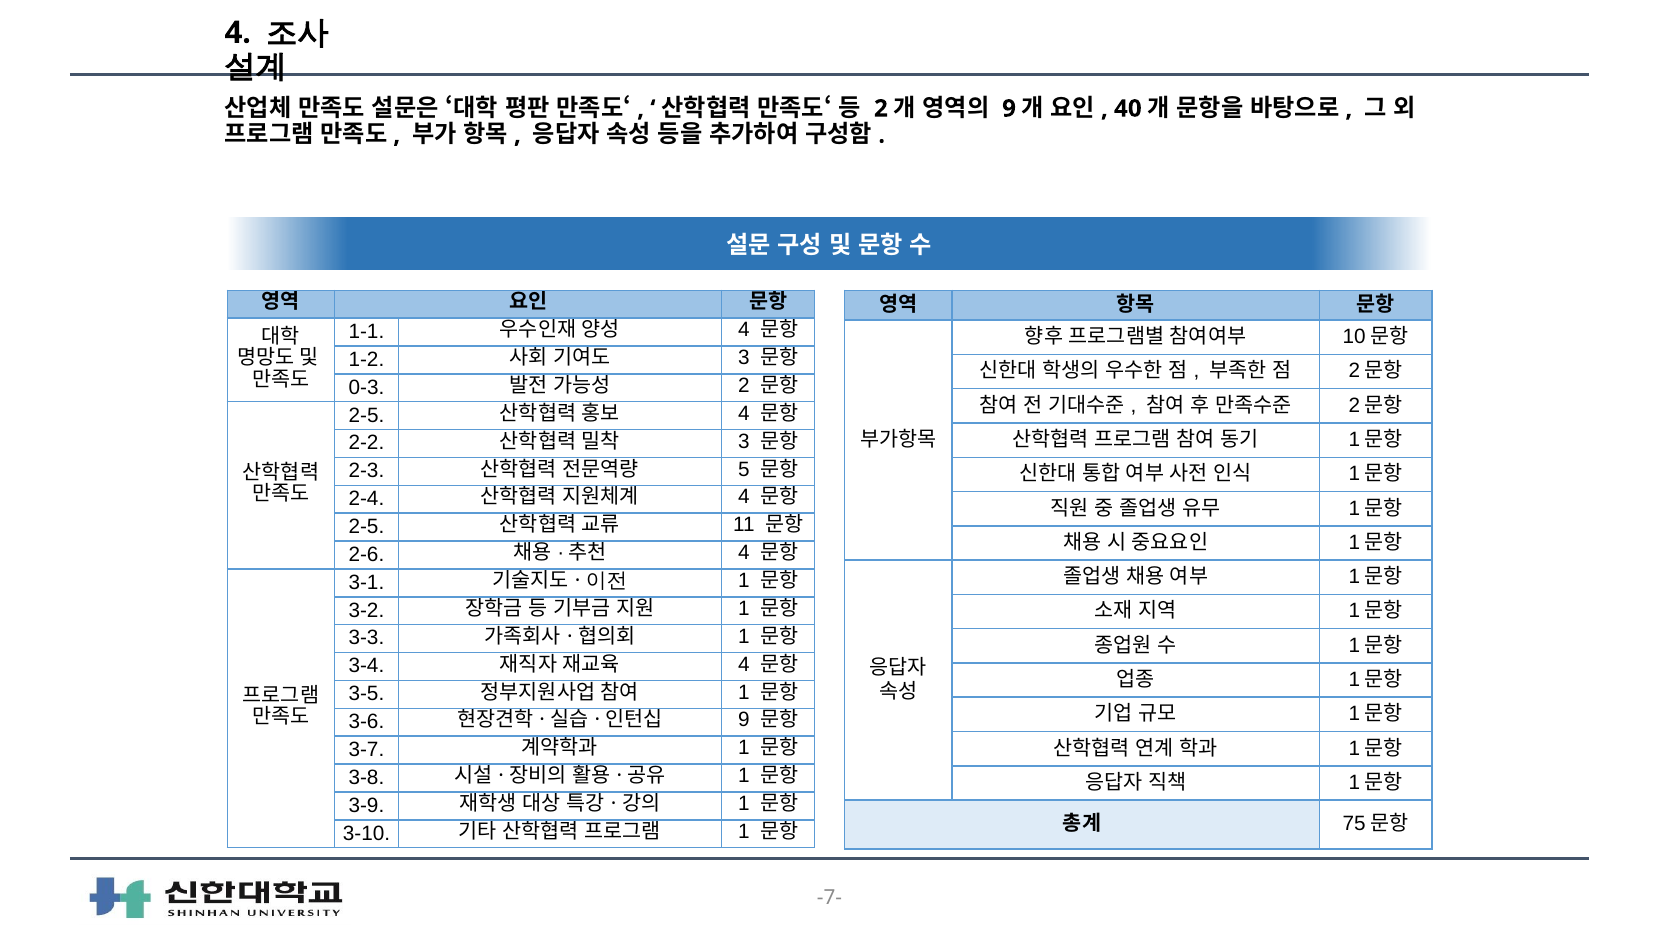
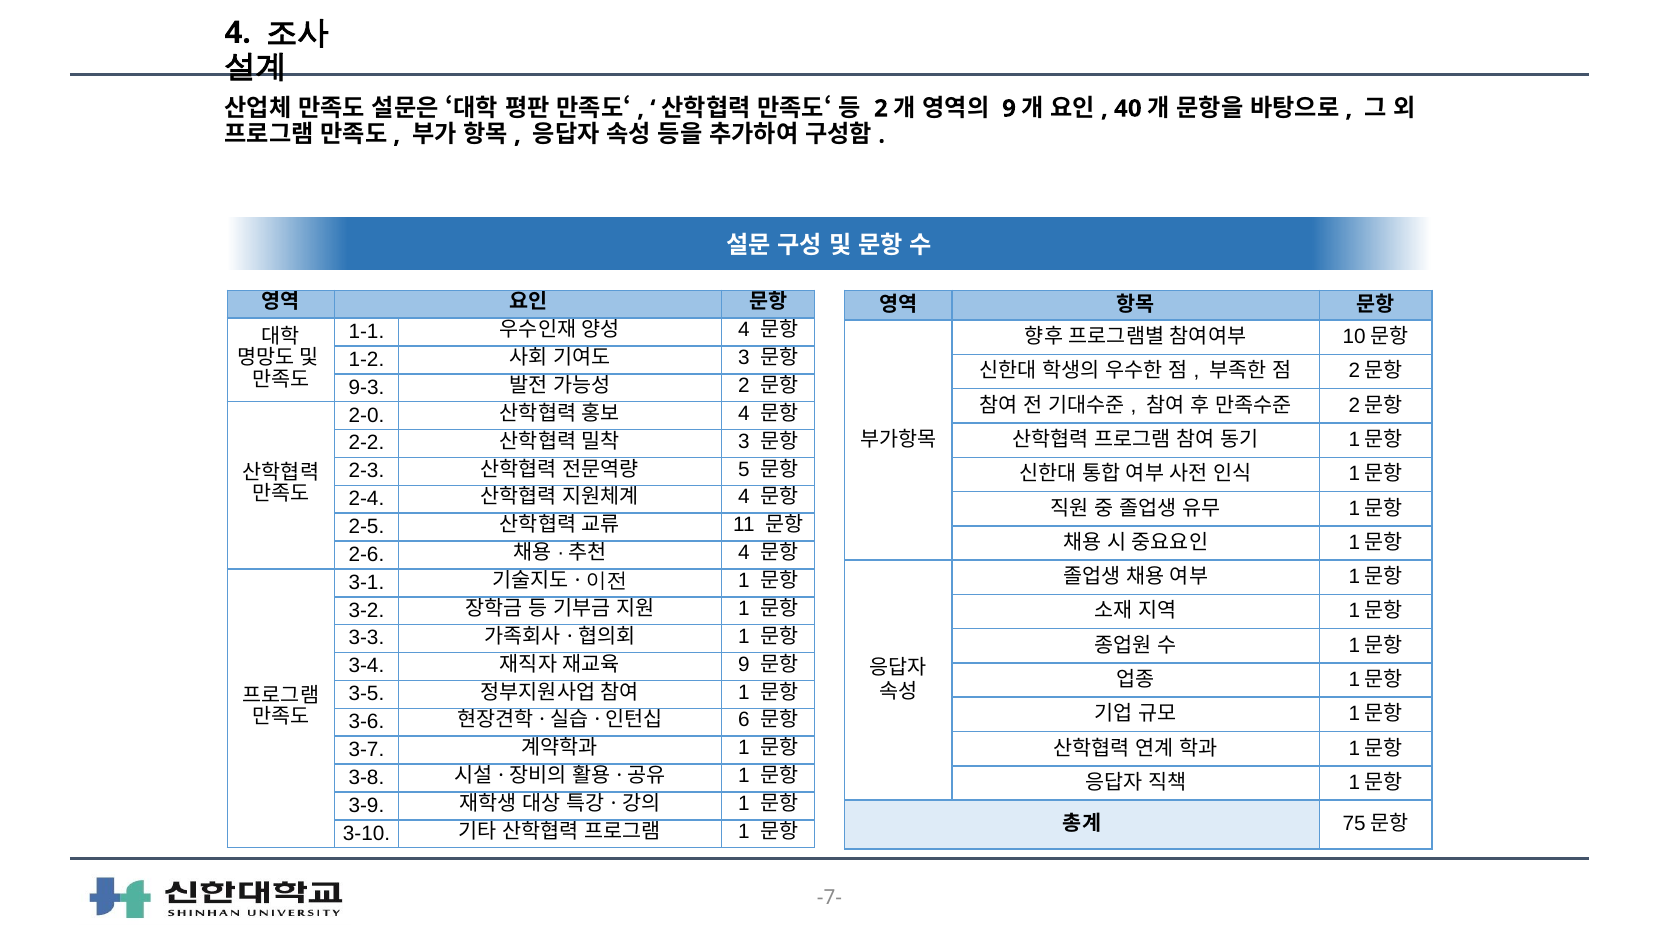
0-3: 0-3 -> 9-3 (366, 387)
2-5: 2-5 -> 2-0 (366, 415)
4: 4 -> 9 (744, 664)
9: 9 -> 6 (744, 720)
